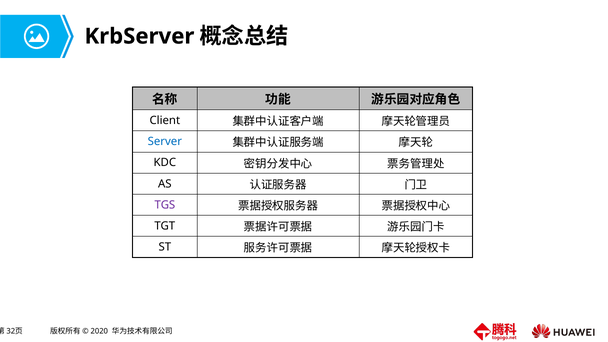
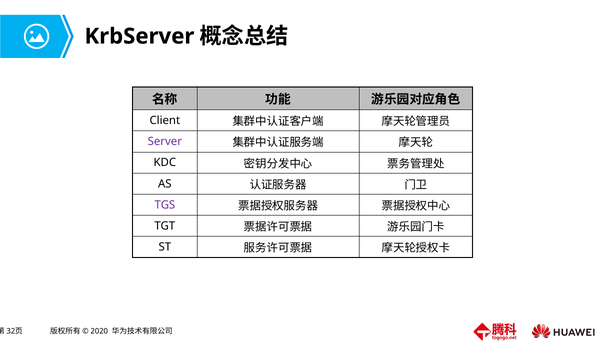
Server colour: blue -> purple (165, 142)
